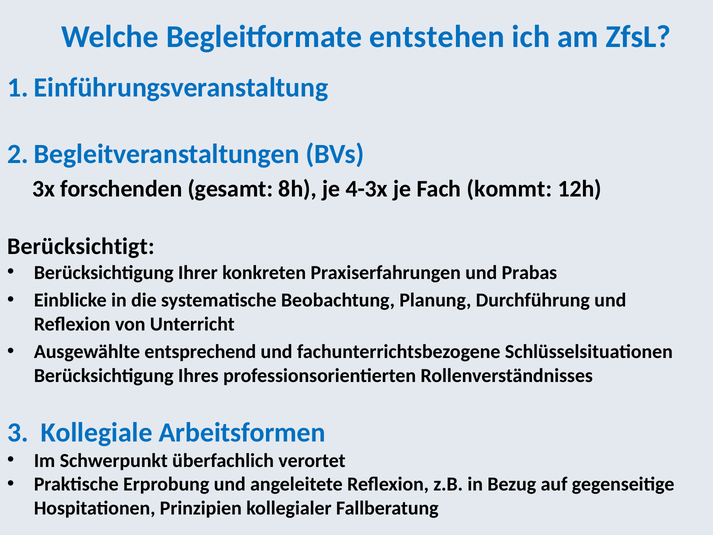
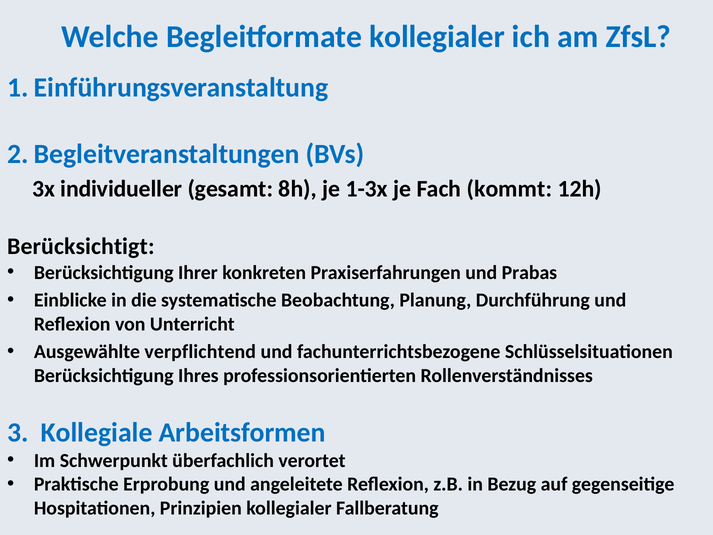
Begleitformate entstehen: entstehen -> kollegialer (437, 37)
forschenden: forschenden -> individueller (121, 189)
4-3x: 4-3x -> 1-3x (367, 189)
entsprechend: entsprechend -> verpflichtend (200, 352)
